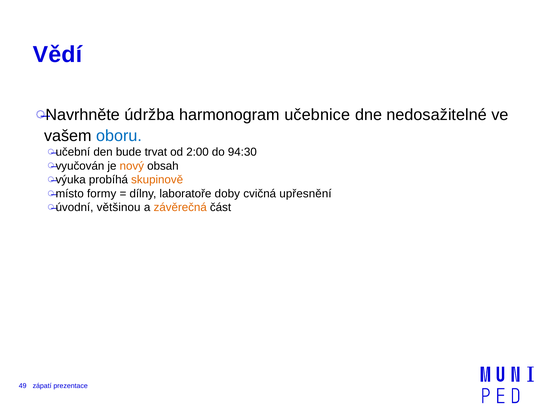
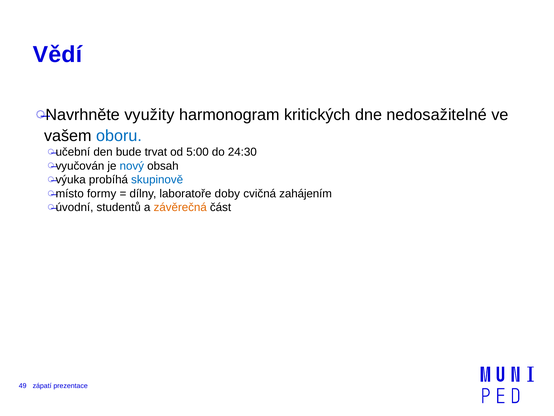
údržba: údržba -> využity (150, 115)
učebnice: učebnice -> kritických (317, 115)
2:00: 2:00 -> 5:00 (197, 152)
94:30: 94:30 -> 24:30 (242, 152)
nový colour: orange -> blue (132, 166)
skupinově colour: orange -> blue (157, 180)
upřesnění: upřesnění -> zahájením (306, 193)
většinou: většinou -> studentů (119, 207)
